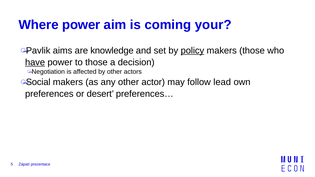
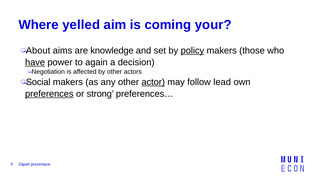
Where power: power -> yelled (81, 25)
Pavlik: Pavlik -> About (38, 51)
to those: those -> again (96, 62)
actor underline: none -> present (153, 82)
preferences underline: none -> present (49, 94)
desert: desert -> strong (100, 94)
